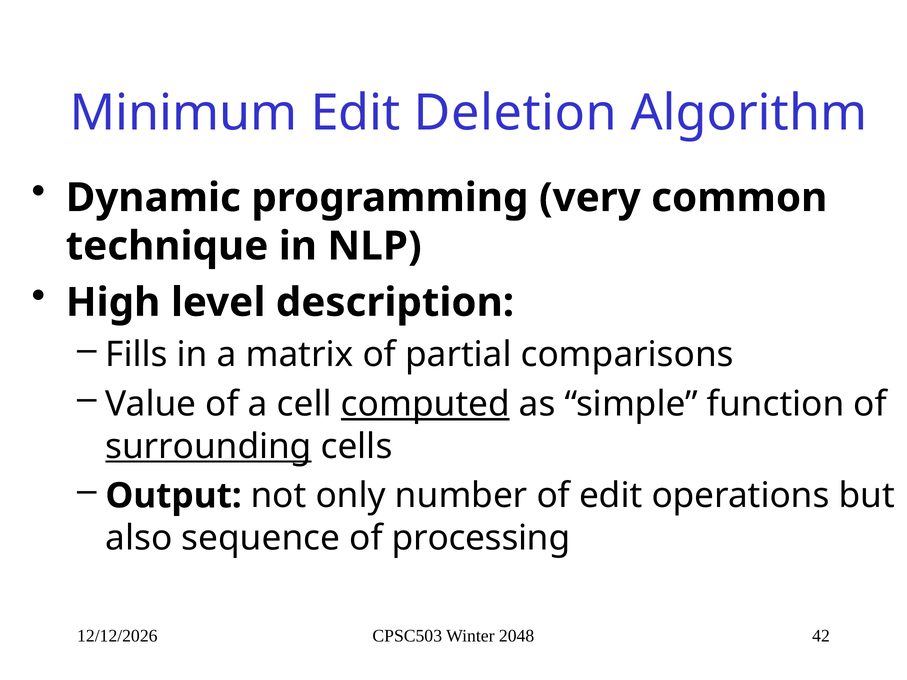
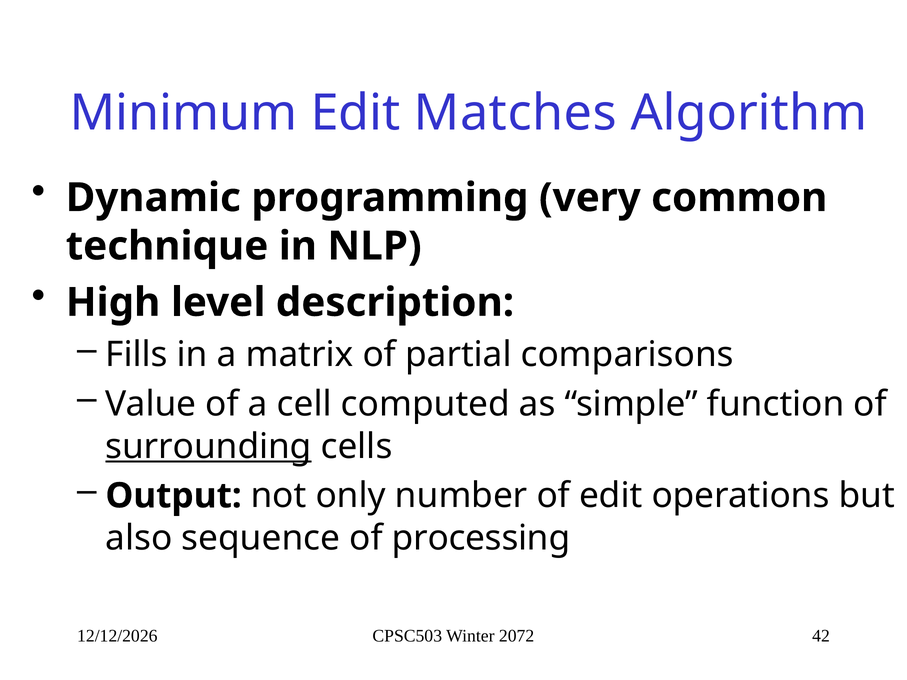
Deletion: Deletion -> Matches (515, 113)
computed underline: present -> none (425, 404)
2048: 2048 -> 2072 (517, 636)
